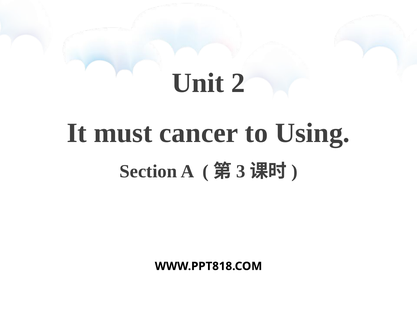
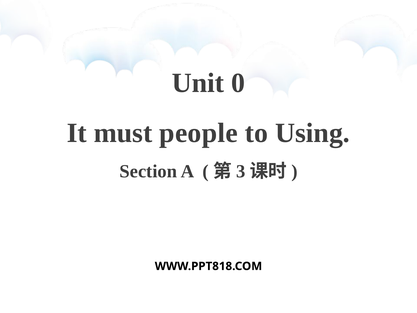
2: 2 -> 0 (238, 83)
cancer: cancer -> people (199, 133)
